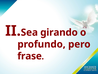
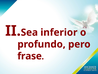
girando: girando -> inferior (59, 32)
